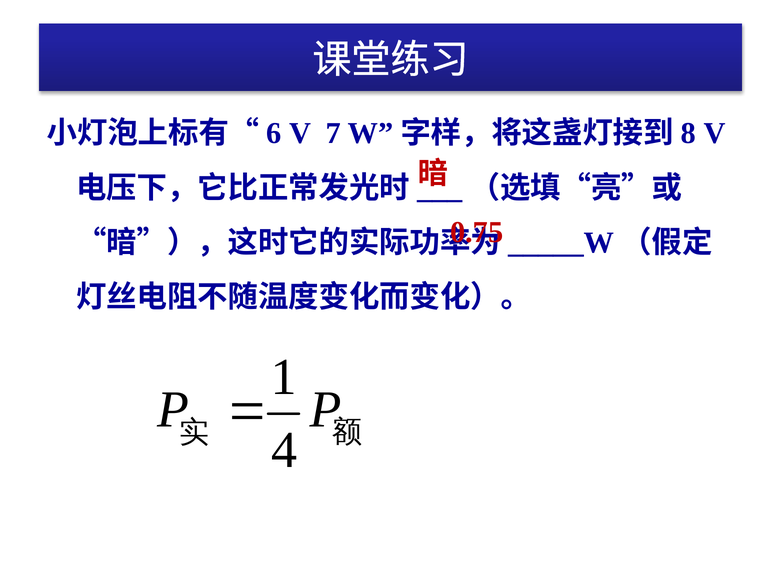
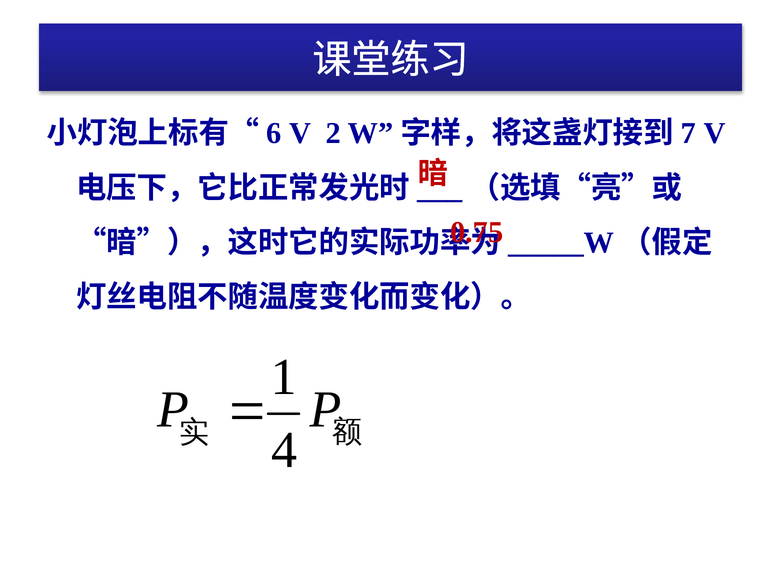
7: 7 -> 2 (333, 134)
8: 8 -> 7 (689, 134)
